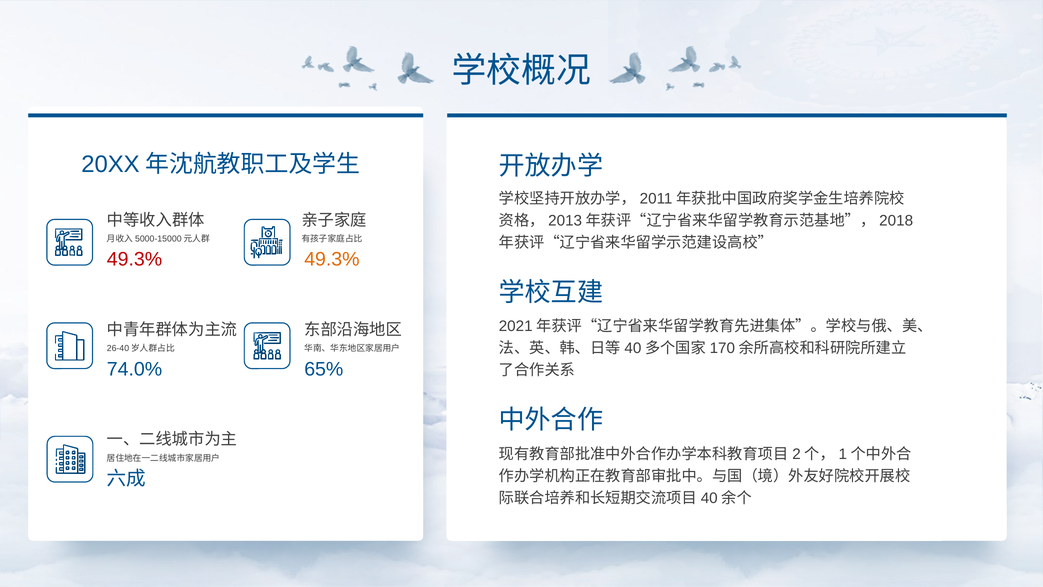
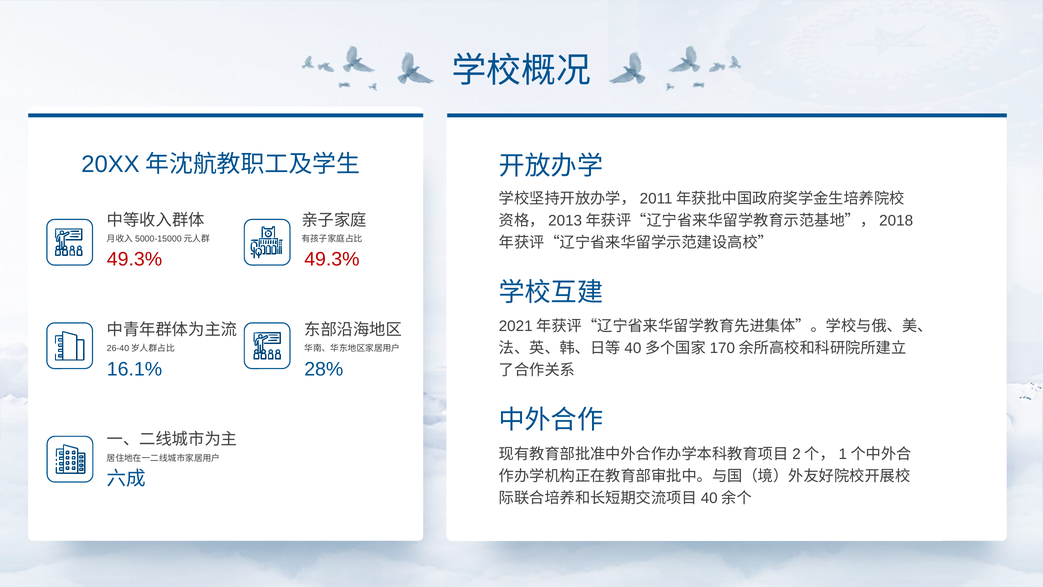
49.3% colour: orange -> red (332, 259)
74.0%: 74.0% -> 16.1% (134, 369)
65%: 65% -> 28% (324, 369)
